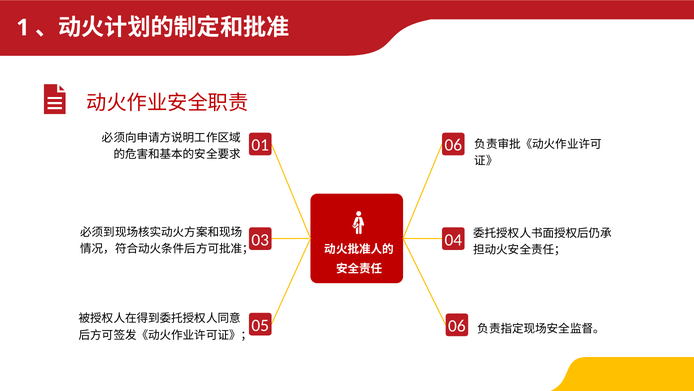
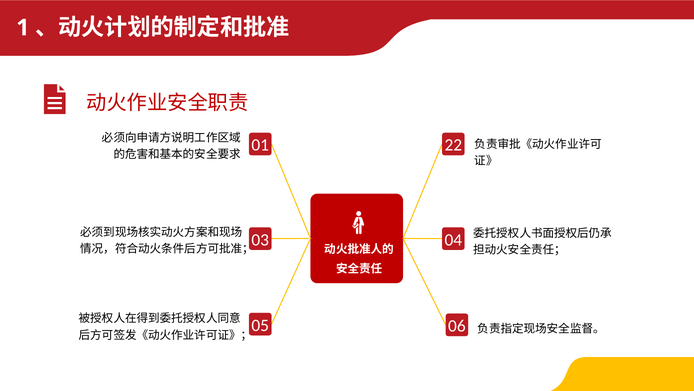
01 06: 06 -> 22 (453, 145)
